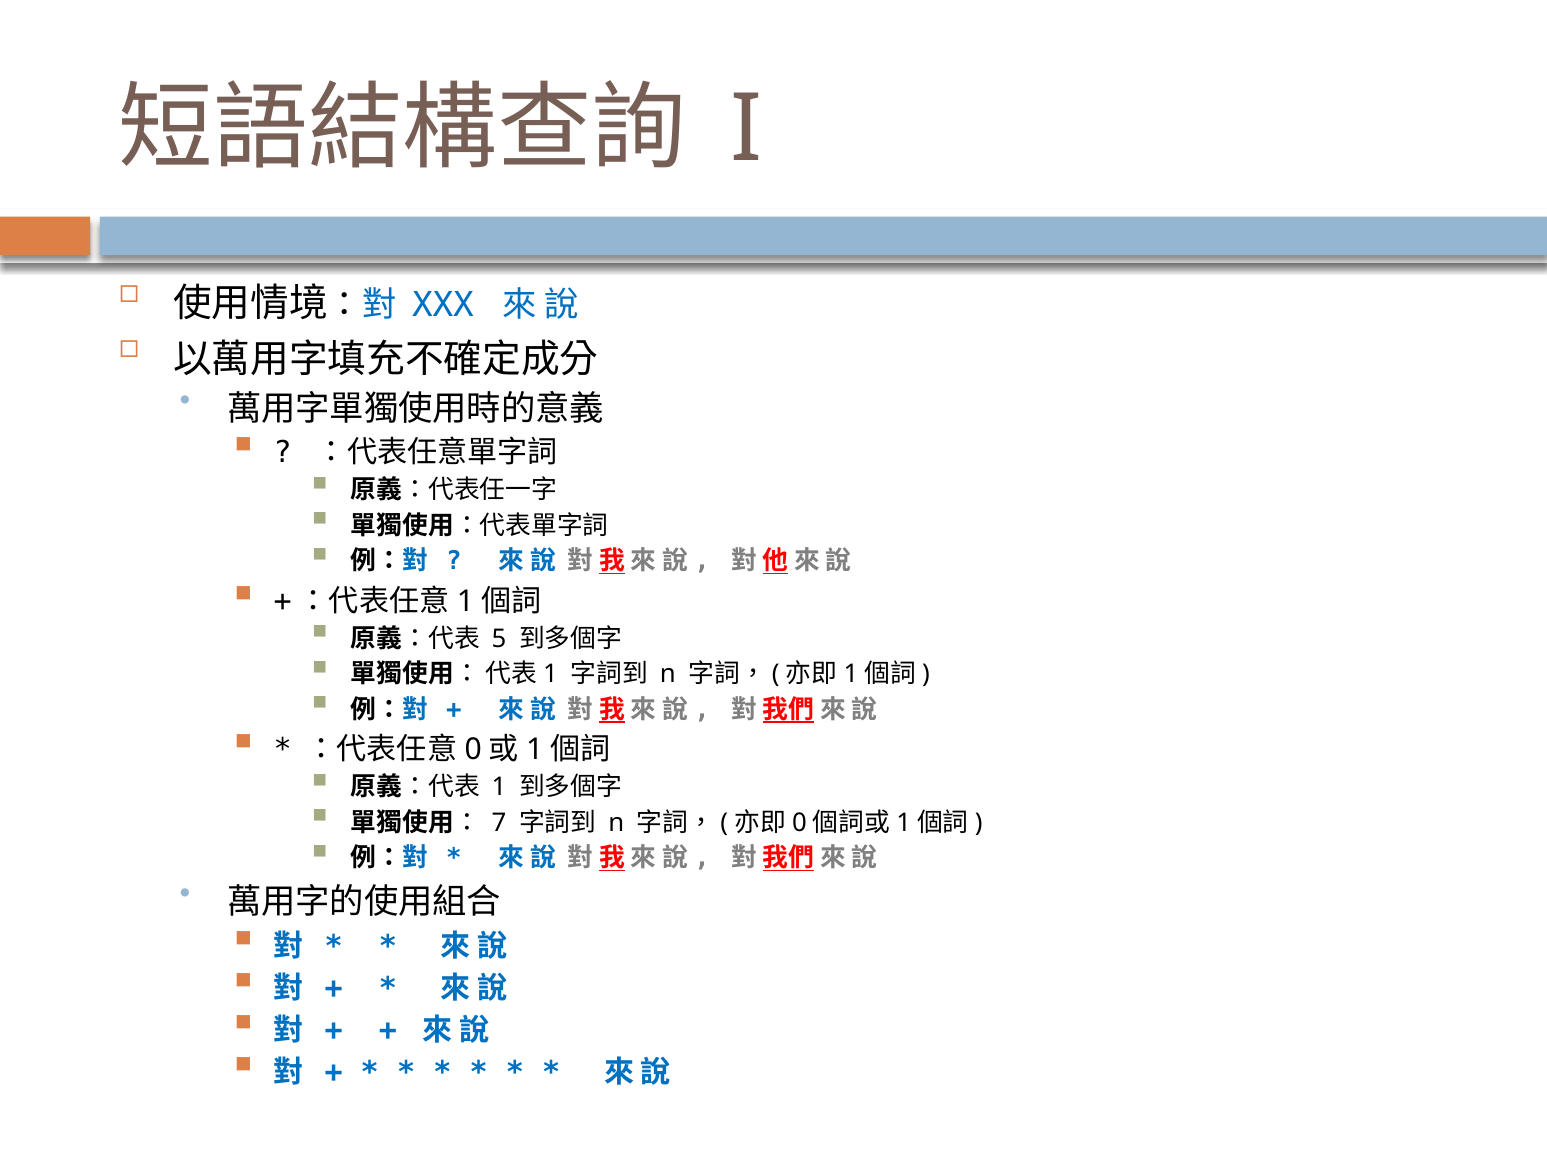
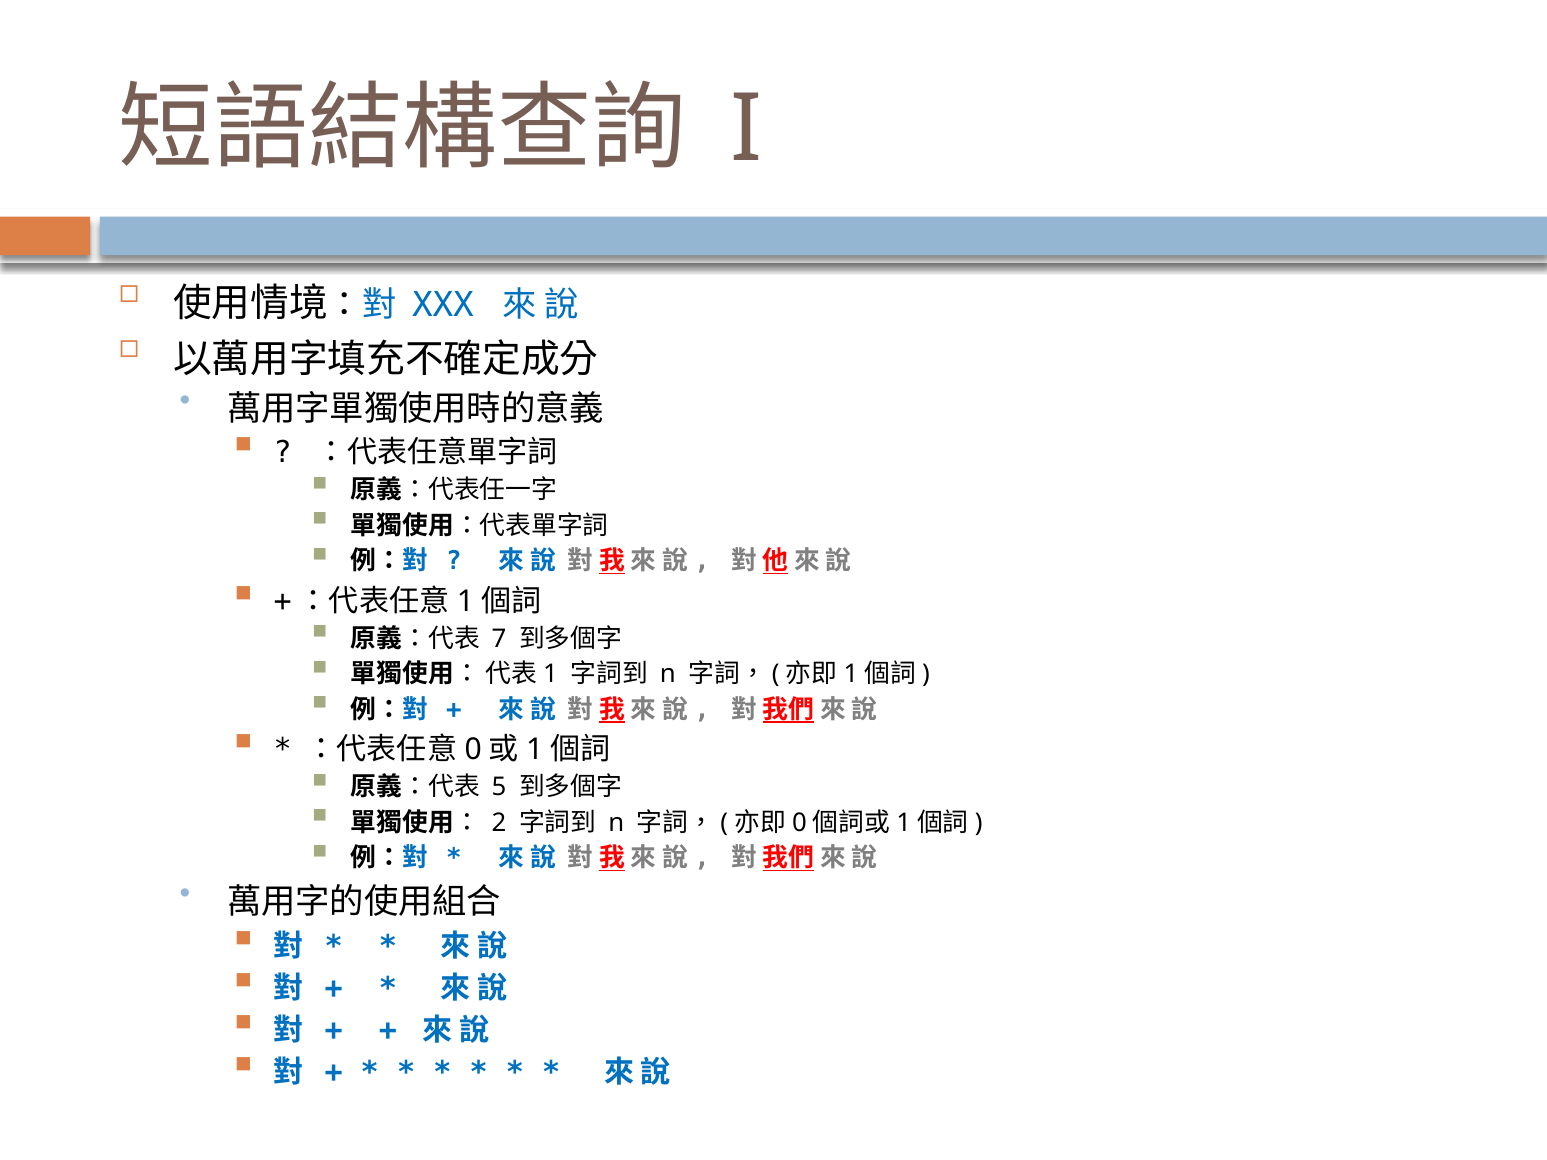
5: 5 -> 7 (499, 639)
1: 1 -> 5 (499, 788)
7: 7 -> 2 (499, 823)
